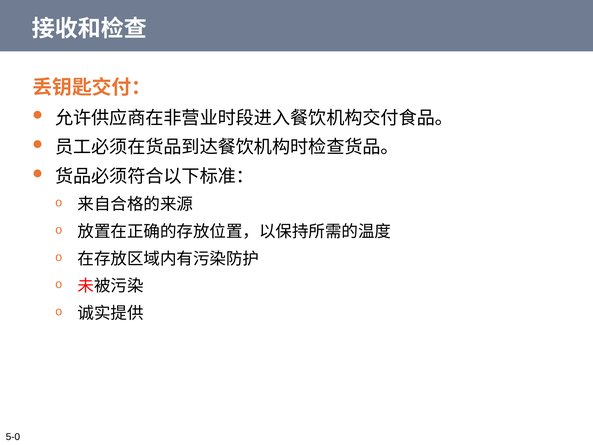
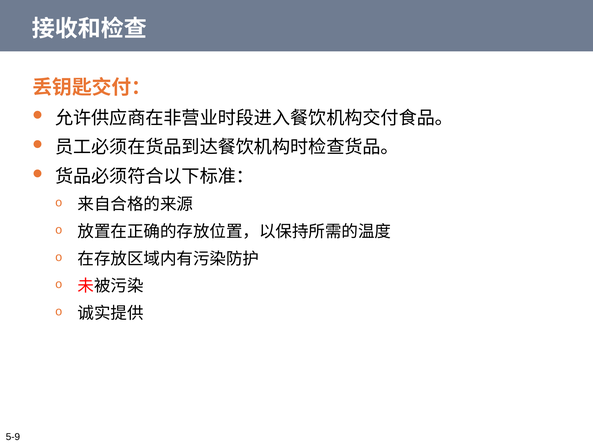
5-0: 5-0 -> 5-9 (13, 437)
